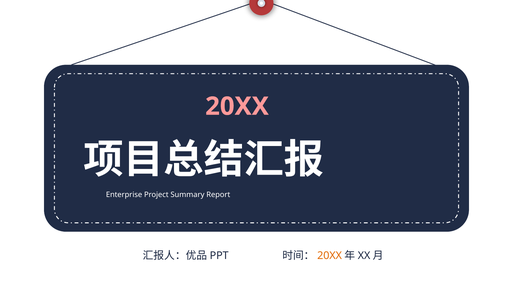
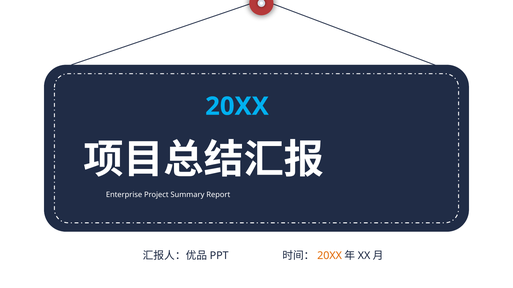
20XX colour: pink -> light blue (237, 107)
